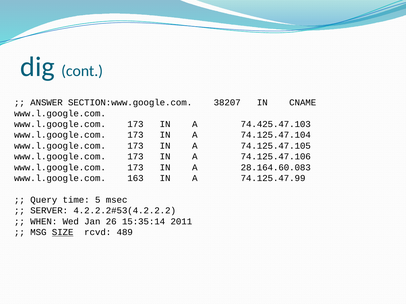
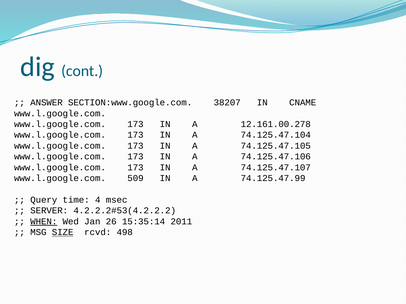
74.425.47.103: 74.425.47.103 -> 12.161.00.278 (276, 124)
28.164.60.083: 28.164.60.083 -> 74.125.47.107 (276, 168)
163: 163 -> 509 (136, 179)
5: 5 -> 4 (98, 200)
WHEN underline: none -> present (44, 222)
489: 489 -> 498 (125, 233)
